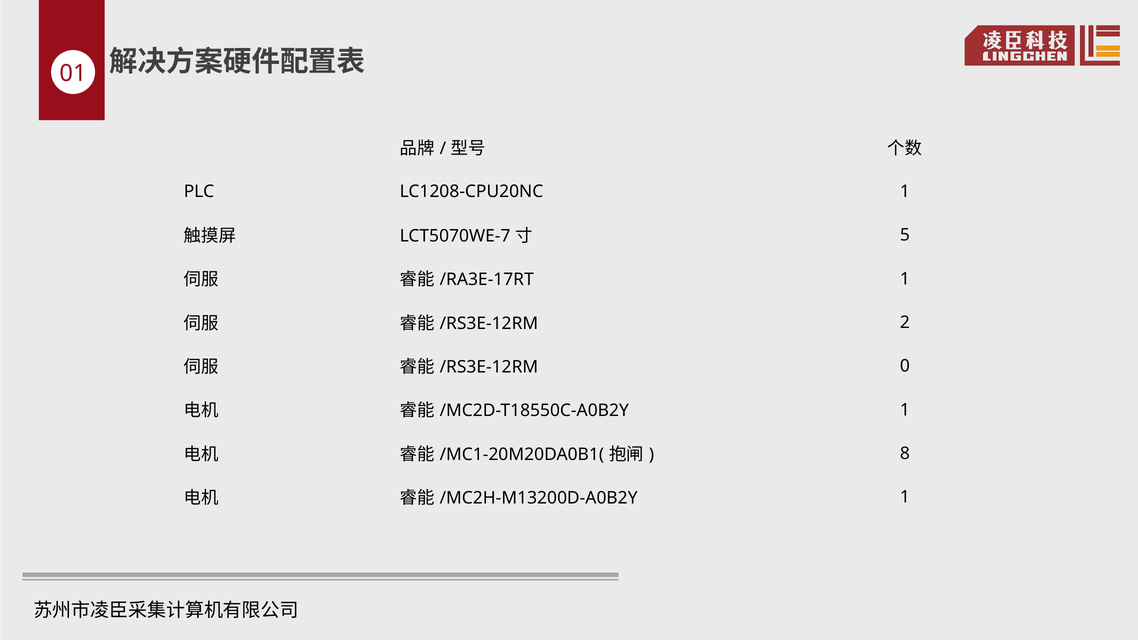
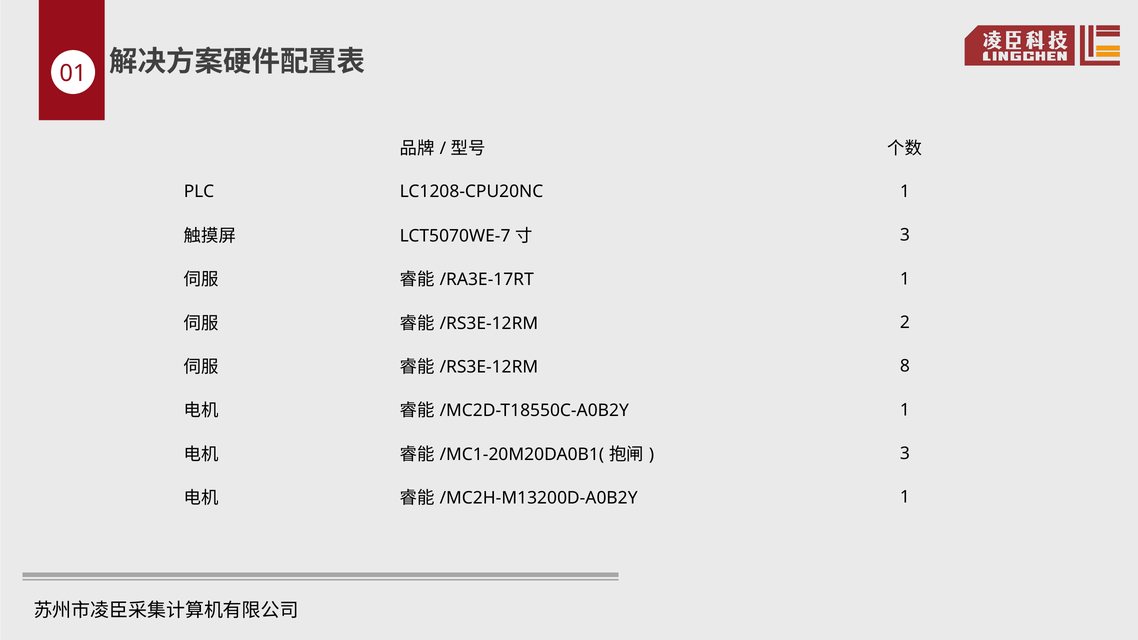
5: 5 -> 3 (905, 235)
0: 0 -> 8 (905, 366)
8: 8 -> 3 (905, 454)
